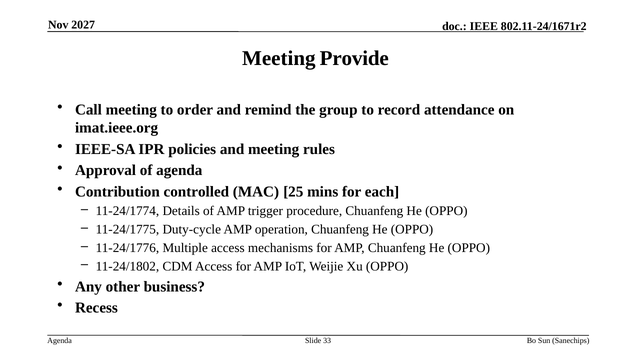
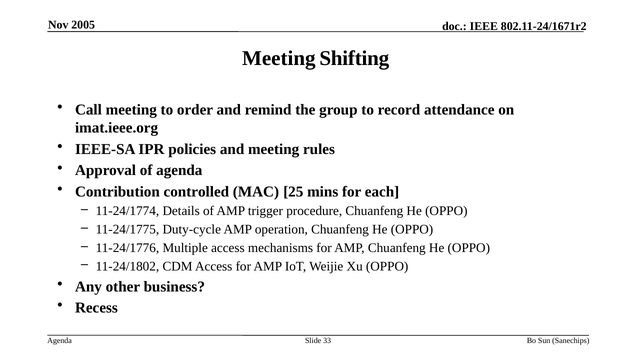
2027: 2027 -> 2005 (83, 25)
Provide: Provide -> Shifting (354, 58)
